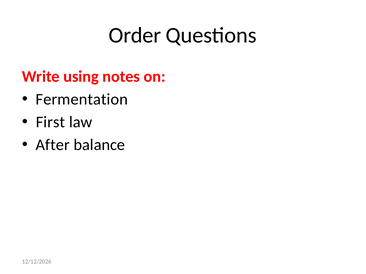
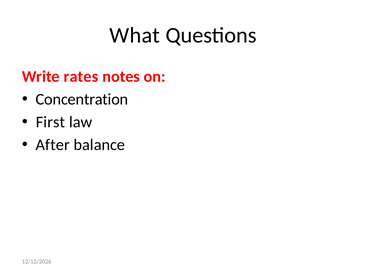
Order: Order -> What (135, 35)
using: using -> rates (81, 77)
Fermentation: Fermentation -> Concentration (82, 100)
